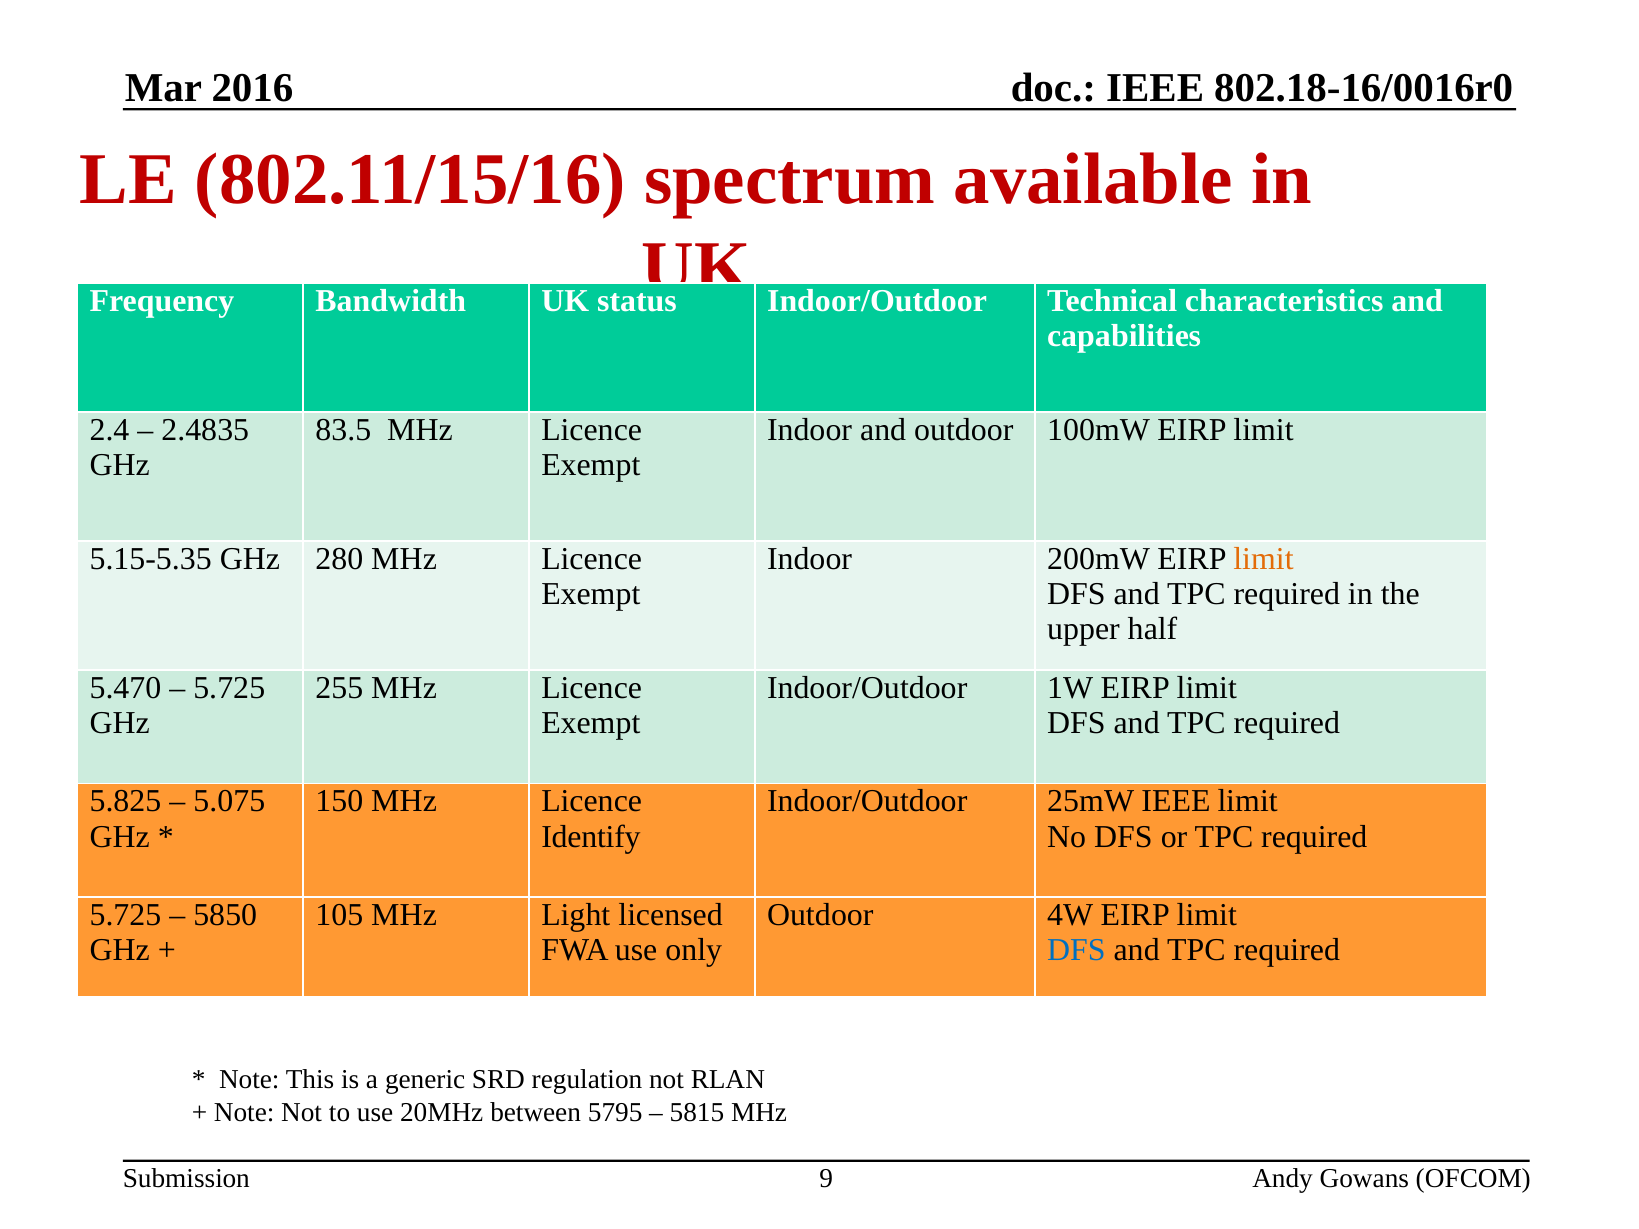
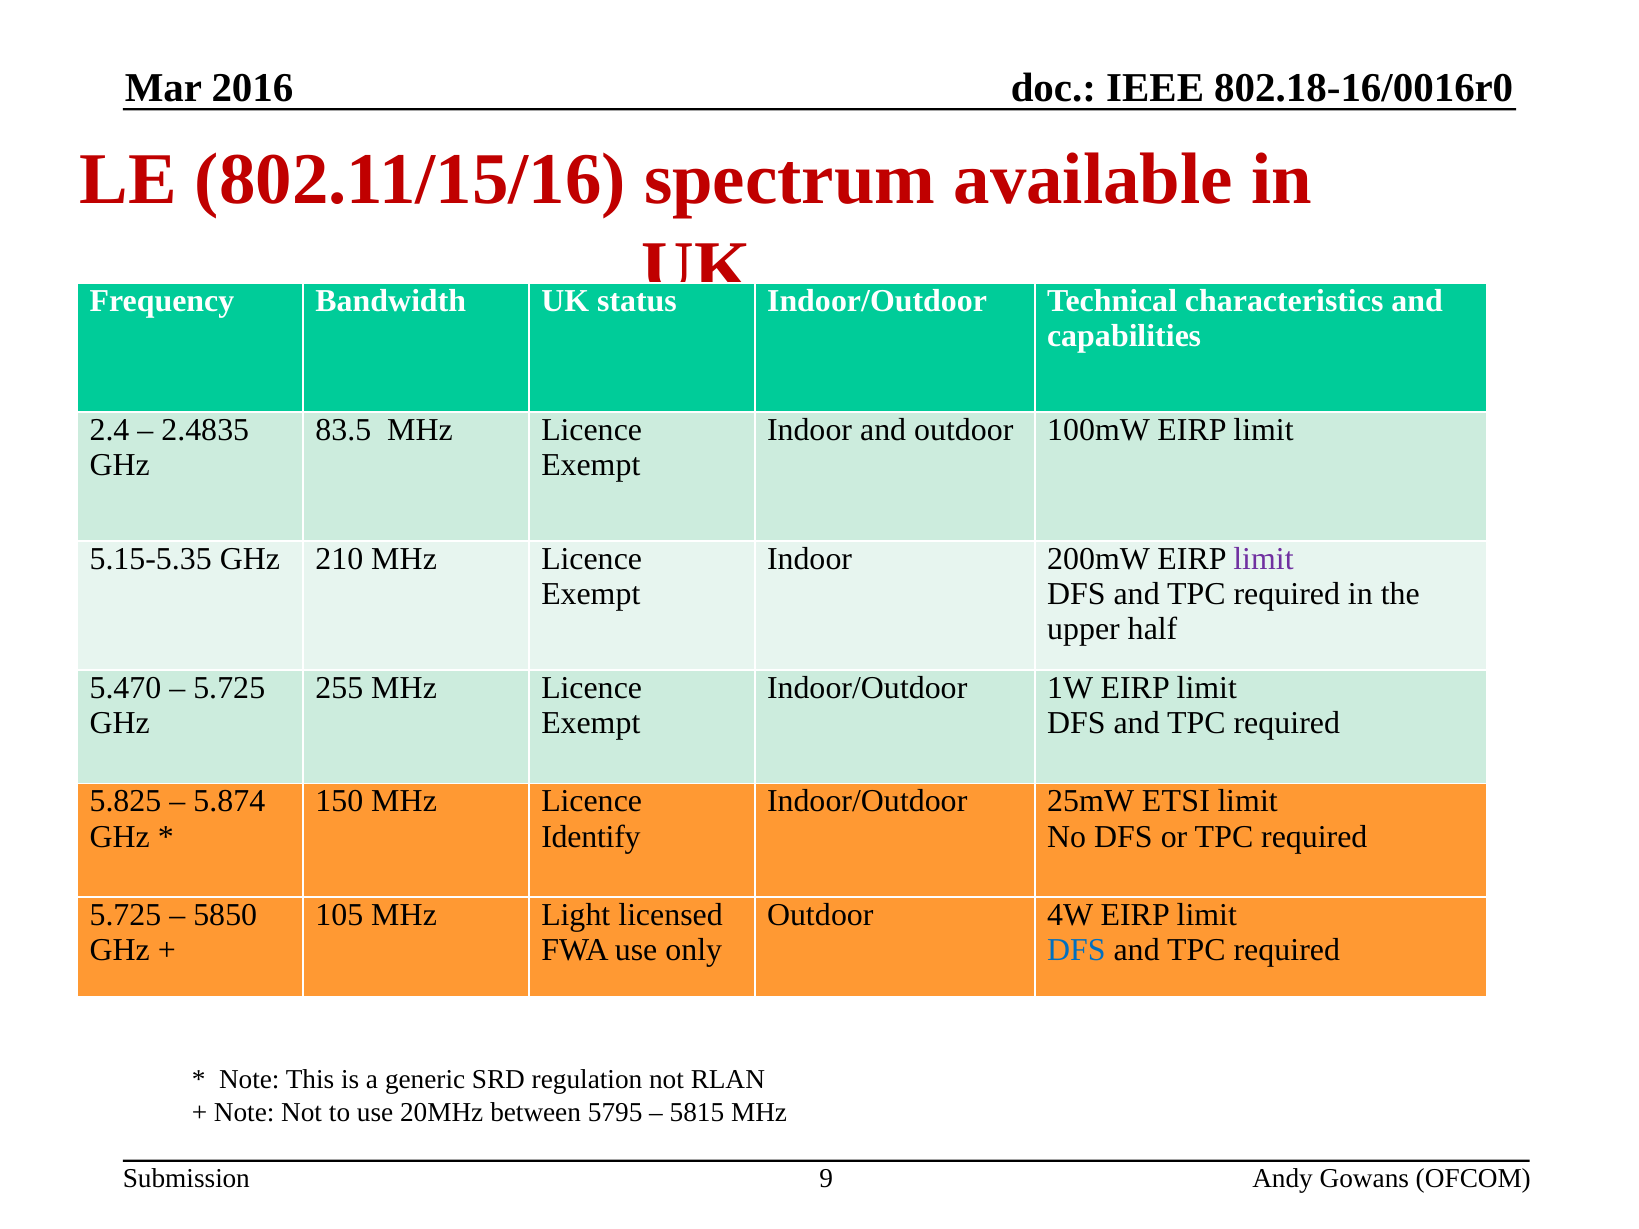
280: 280 -> 210 (339, 559)
limit colour: orange -> purple (1263, 559)
5.075: 5.075 -> 5.874 (229, 802)
25mW IEEE: IEEE -> ETSI (1176, 802)
